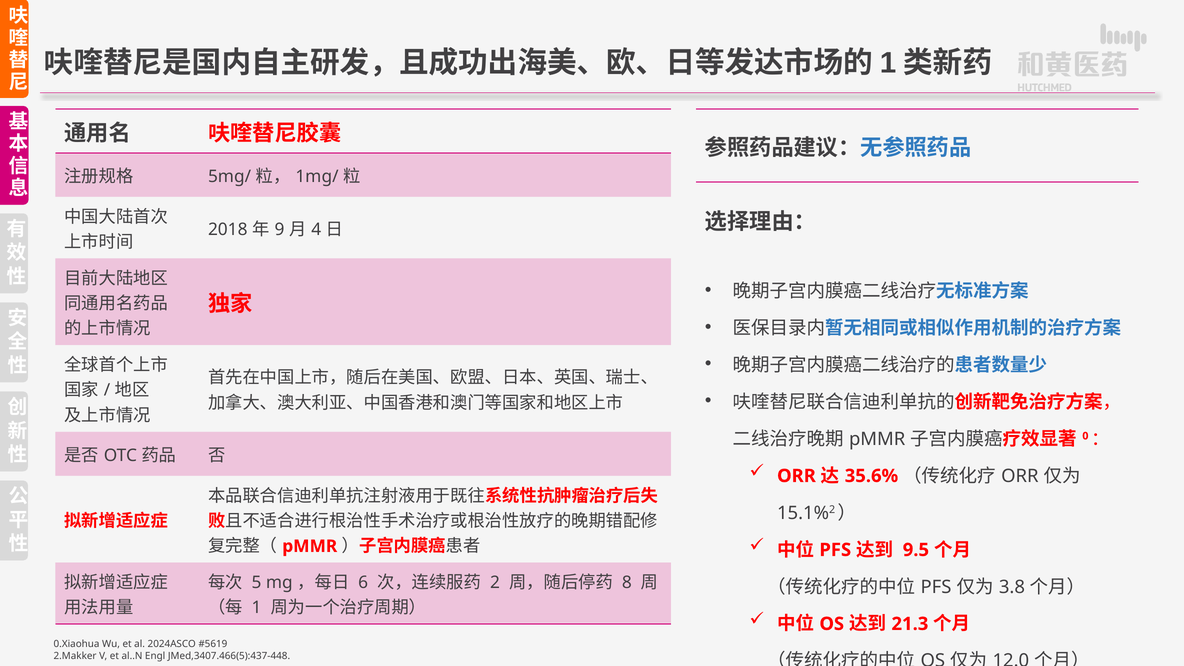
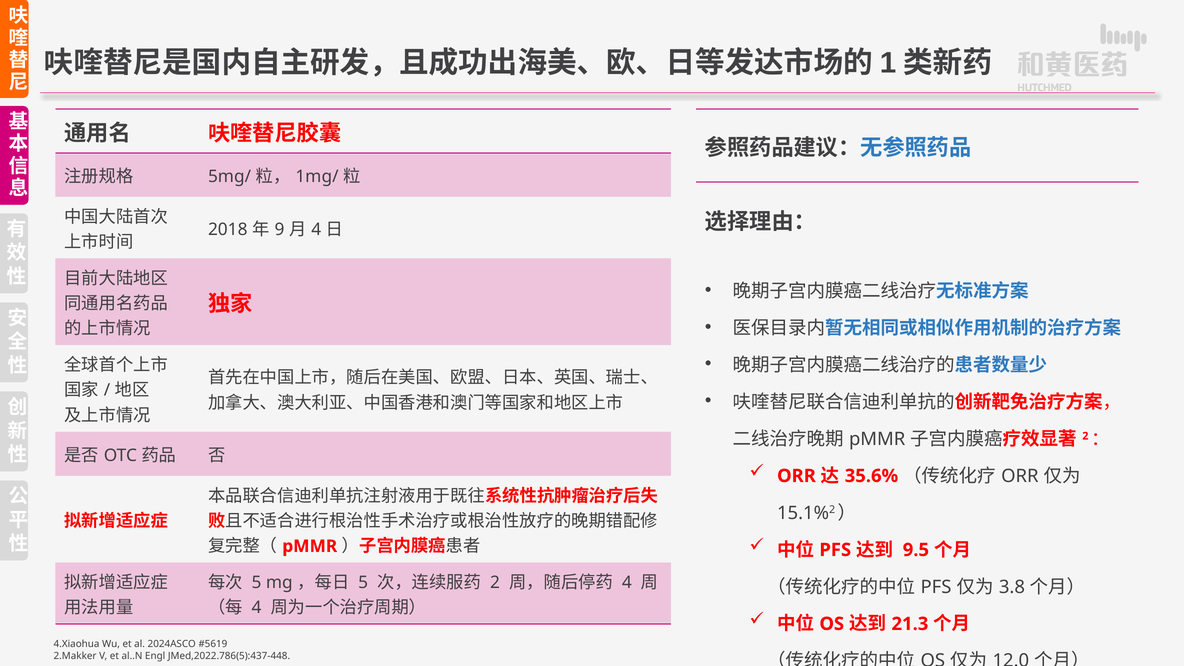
0: 0 -> 2 (1085, 436)
6: 6 -> 5 (363, 583)
8: 8 -> 4 (627, 583)
1: 1 -> 4 (257, 608)
0.Xiaohua: 0.Xiaohua -> 4.Xiaohua (77, 644)
JMed,3407.466(5):437-448: JMed,3407.466(5):437-448 -> JMed,2022.786(5):437-448 (229, 656)
